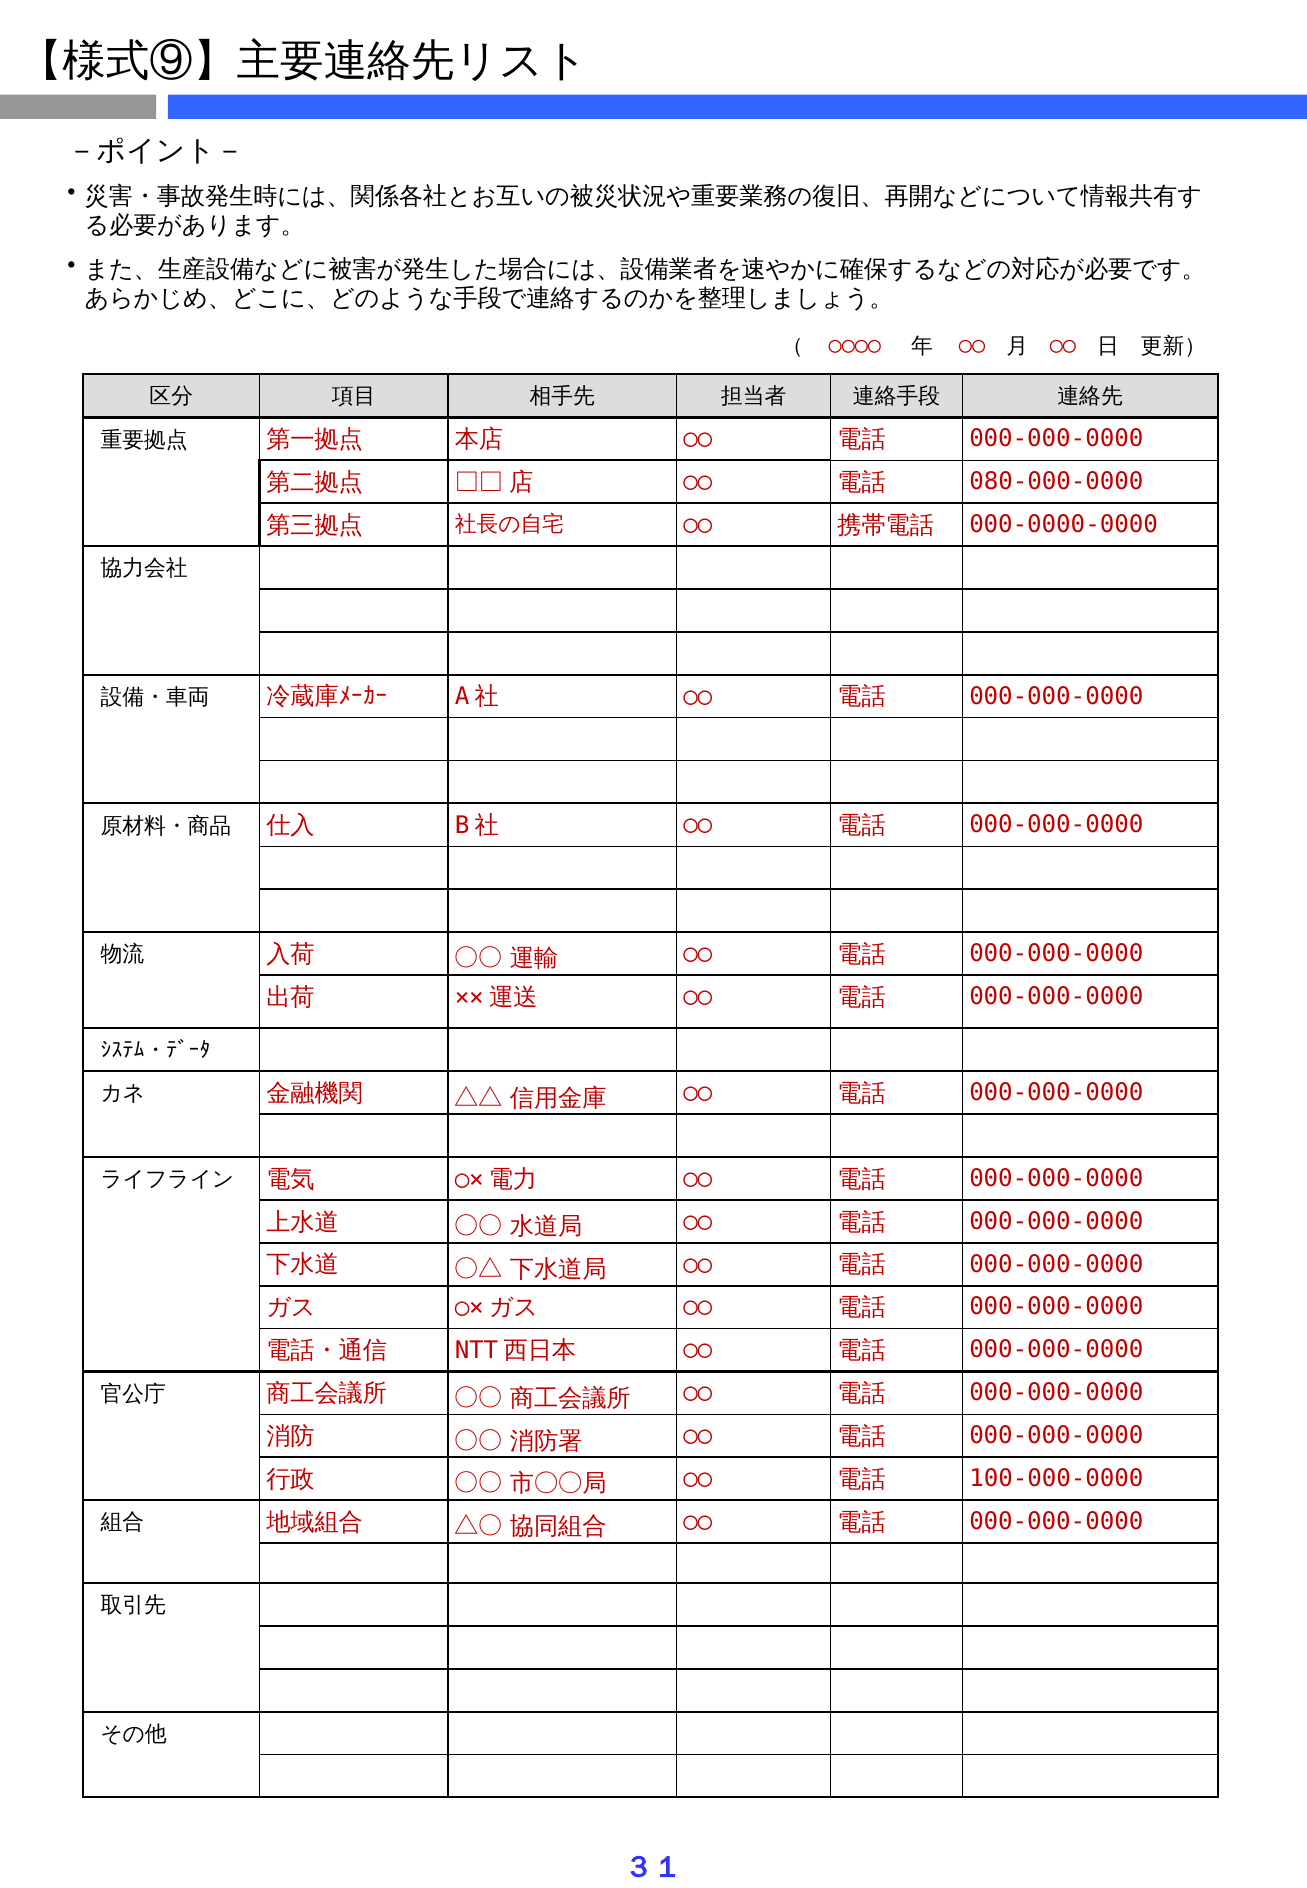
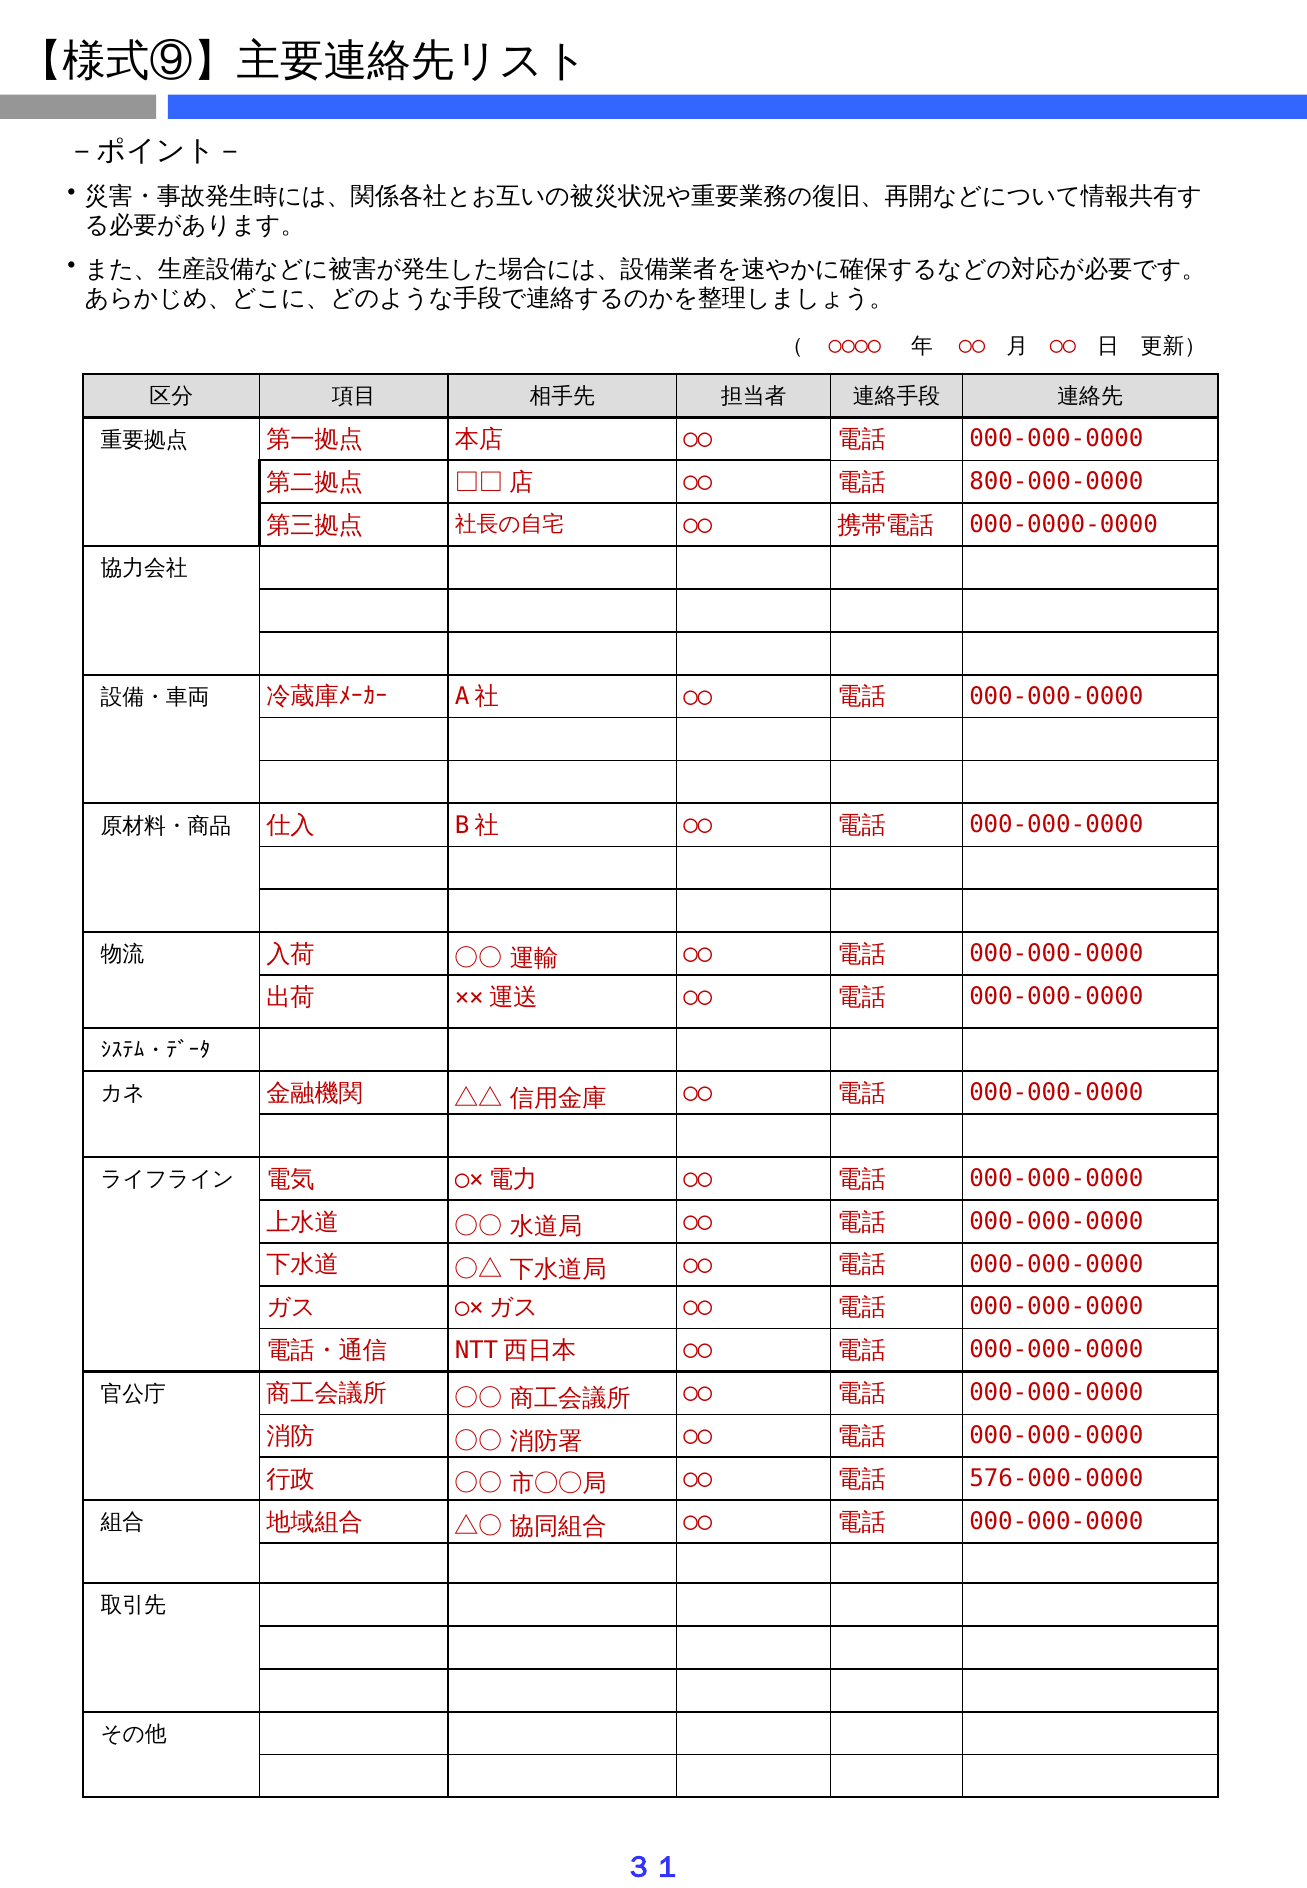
080-000-0000: 080-000-0000 -> 800-000-0000 (1056, 482)
100-000-0000: 100-000-0000 -> 576-000-0000 (1056, 1478)
